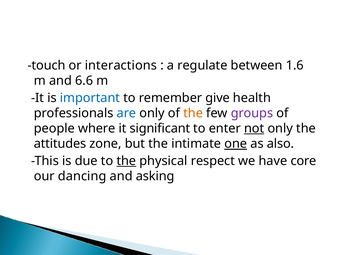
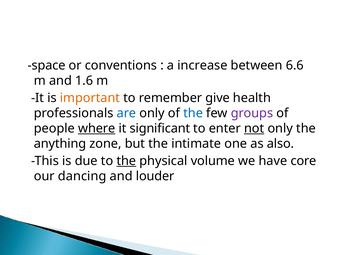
touch: touch -> space (47, 65)
interactions: interactions -> conventions (121, 65)
regulate: regulate -> increase (202, 65)
1.6: 1.6 -> 6.6 (295, 65)
6.6: 6.6 -> 1.6 (84, 80)
important colour: blue -> orange (90, 98)
the colour: orange -> blue (193, 113)
where underline: none -> present (97, 128)
attitudes: attitudes -> anything (60, 143)
one underline: present -> none (236, 143)
respect: respect -> volume (213, 160)
asking: asking -> louder (155, 176)
